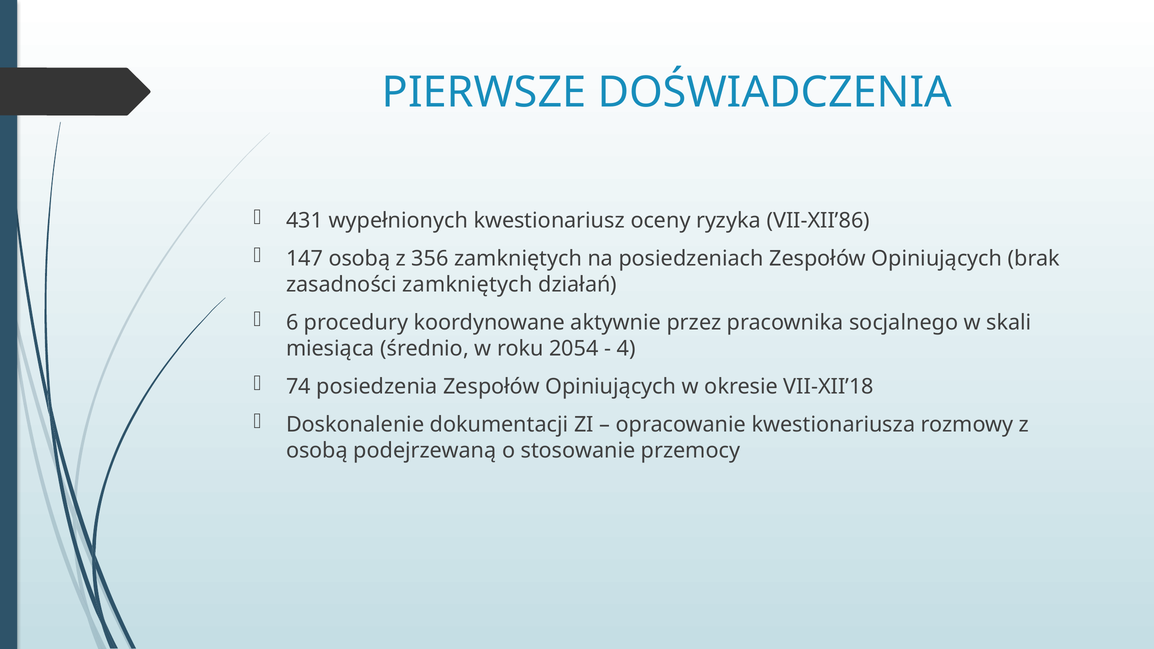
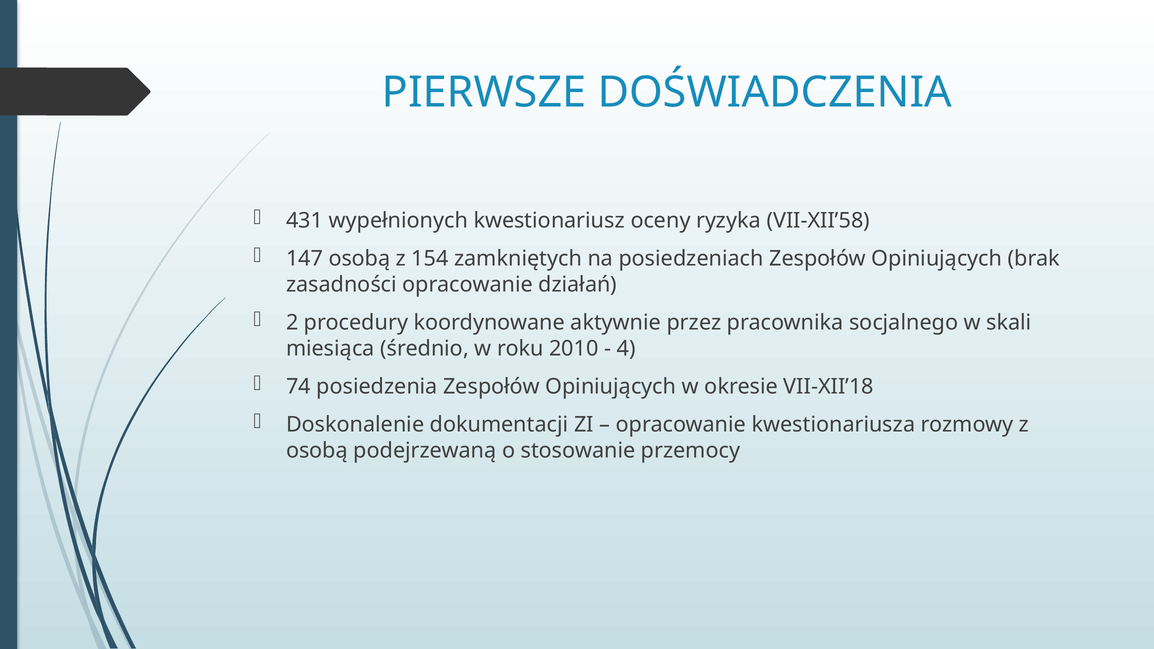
VII-XII’86: VII-XII’86 -> VII-XII’58 (818, 221)
356: 356 -> 154 (430, 259)
zasadności zamkniętych: zamkniętych -> opracowanie (468, 285)
6: 6 -> 2 (292, 323)
2054: 2054 -> 2010 (574, 349)
